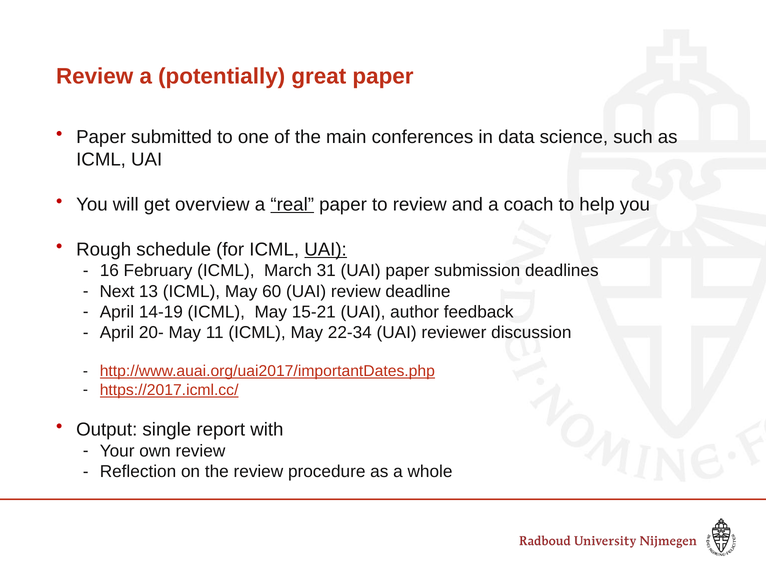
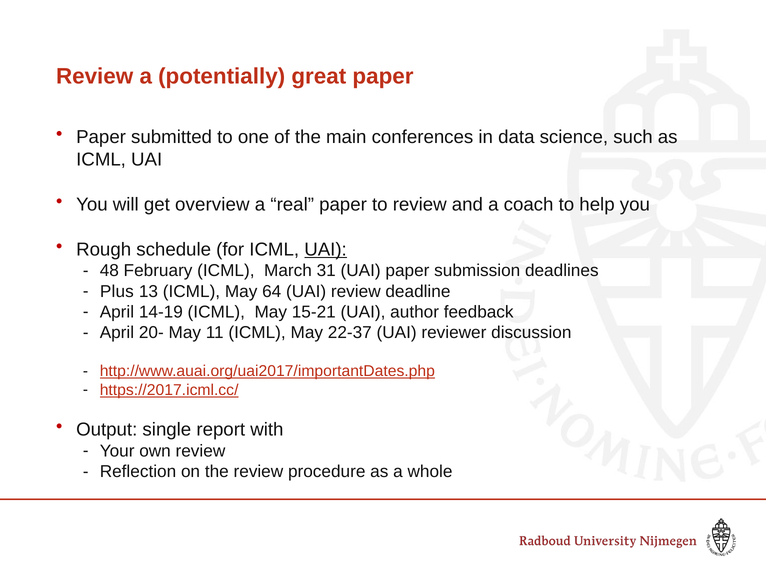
real underline: present -> none (292, 205)
16: 16 -> 48 (109, 271)
Next: Next -> Plus (117, 292)
60: 60 -> 64 (272, 292)
22-34: 22-34 -> 22-37 (350, 333)
